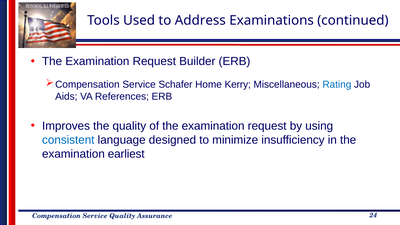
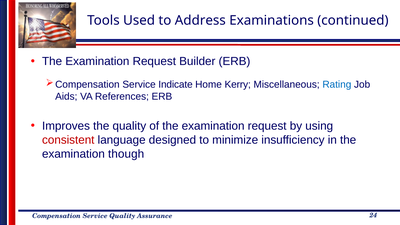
Schafer: Schafer -> Indicate (176, 85)
consistent colour: blue -> red (68, 140)
earliest: earliest -> though (126, 154)
